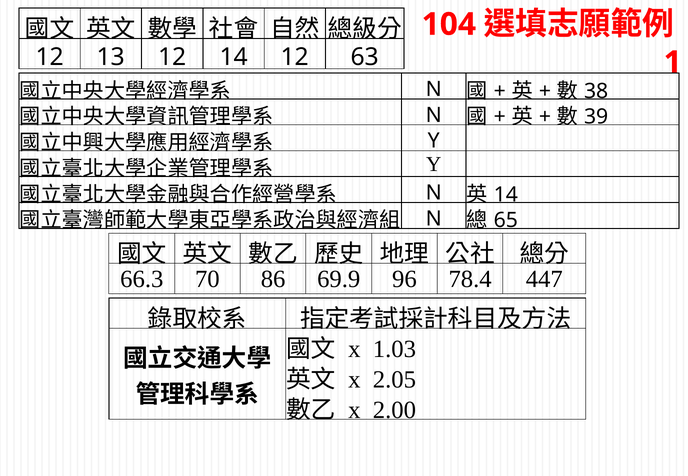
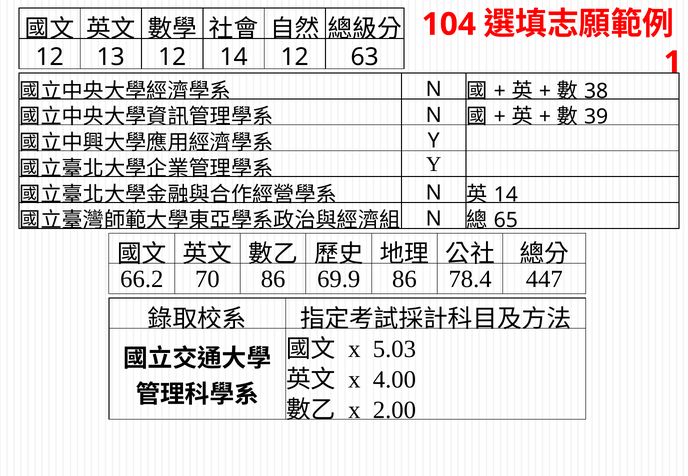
66.3: 66.3 -> 66.2 (142, 279)
69.9 96: 96 -> 86 (404, 279)
1.03: 1.03 -> 5.03 (394, 350)
2.05: 2.05 -> 4.00 (394, 380)
